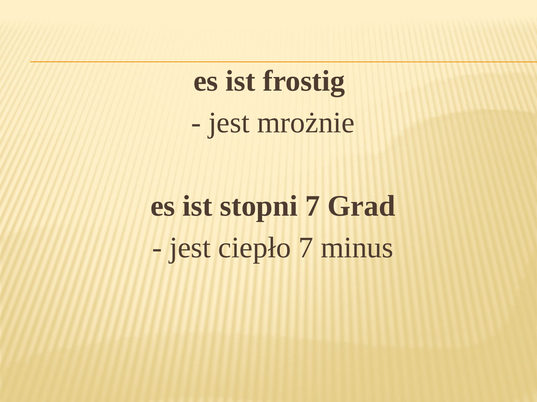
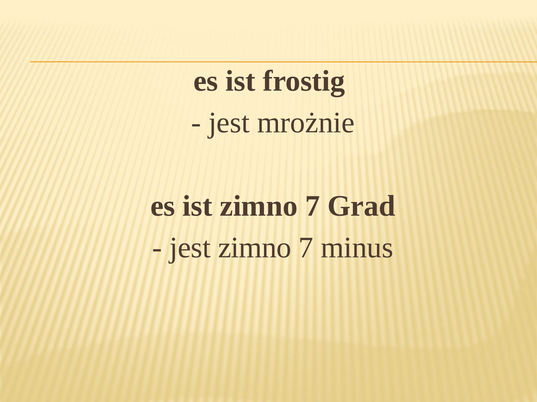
ist stopni: stopni -> zimno (259, 206)
jest ciepło: ciepło -> zimno (255, 248)
